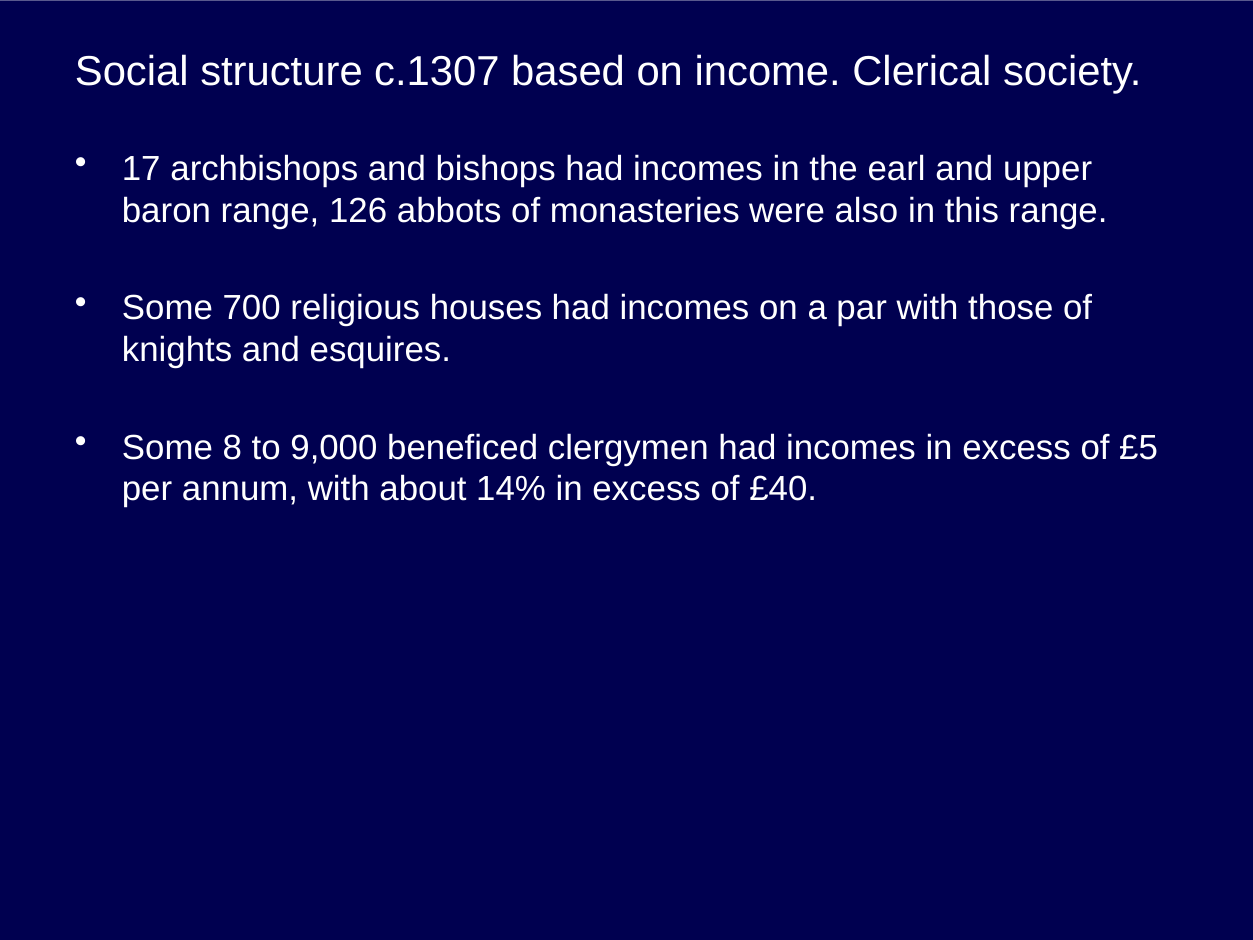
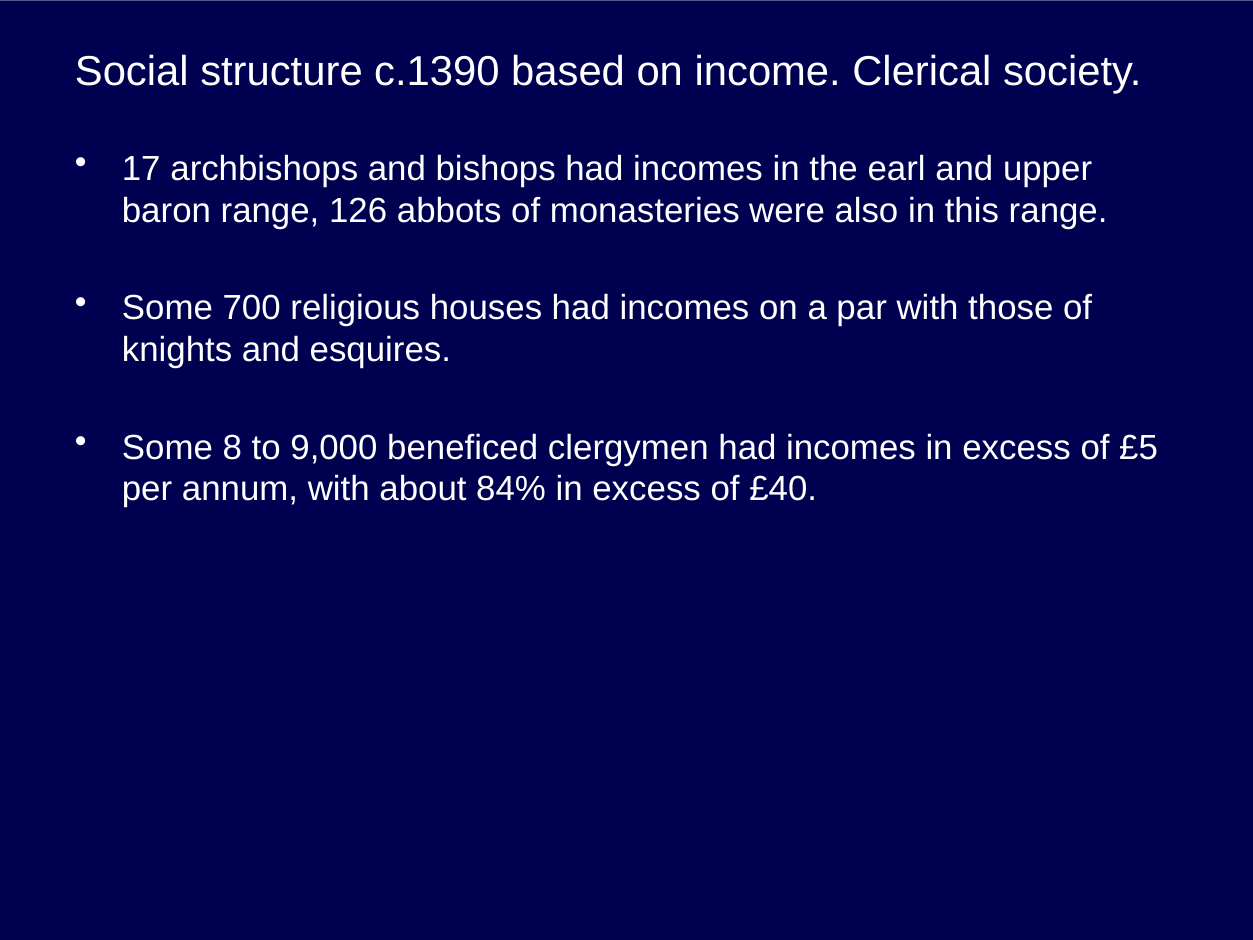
c.1307: c.1307 -> c.1390 (437, 72)
14%: 14% -> 84% (511, 489)
